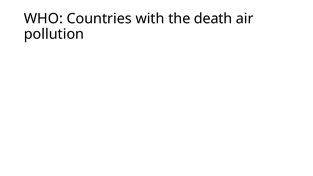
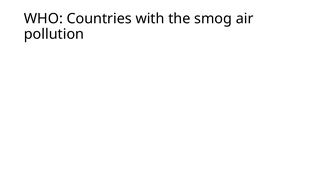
death: death -> smog (213, 19)
